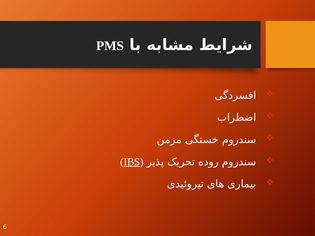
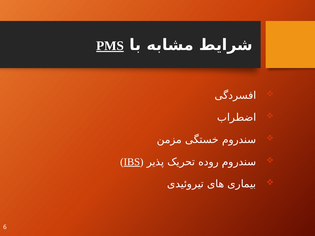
PMS underline: none -> present (110, 46)
